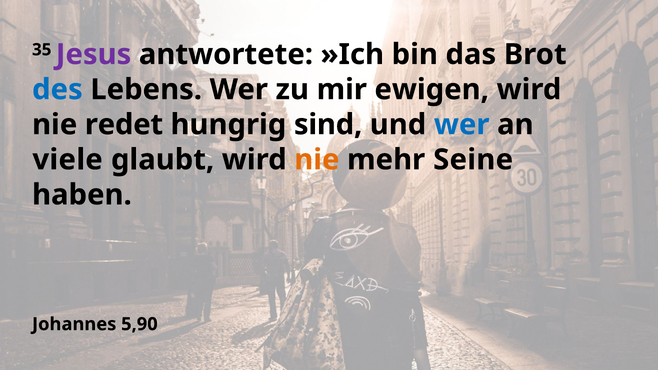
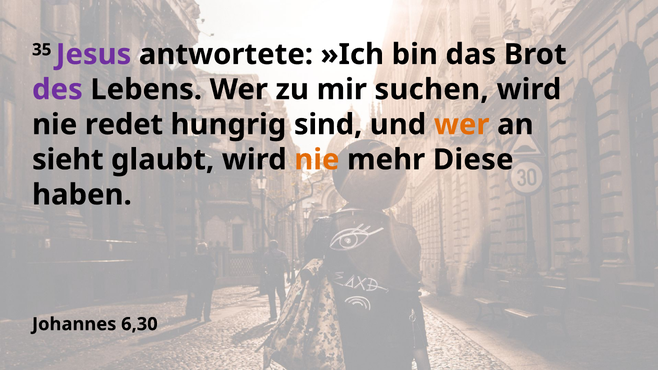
des colour: blue -> purple (57, 90)
ewigen: ewigen -> suchen (432, 90)
wer colour: blue -> orange (462, 125)
viele: viele -> sieht (68, 160)
Seine: Seine -> Diese (473, 160)
5,90: 5,90 -> 6,30 (139, 324)
